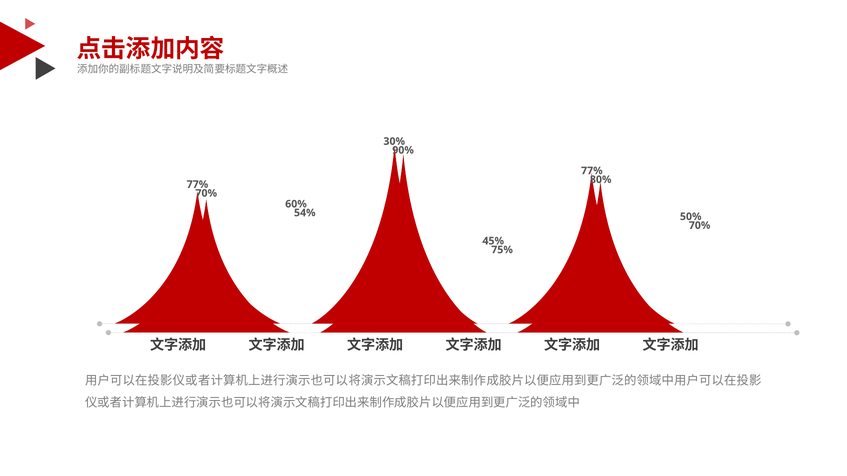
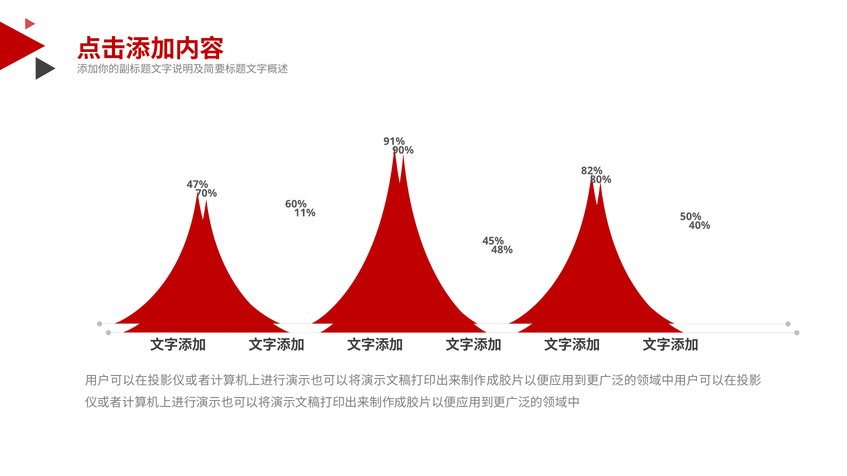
30%: 30% -> 91% (394, 141)
77%: 77% -> 82% (592, 171)
77%: 77% -> 47% (197, 185)
54%: 54% -> 11% (305, 213)
70%: 70% -> 40% (700, 226)
75%: 75% -> 48% (502, 250)
